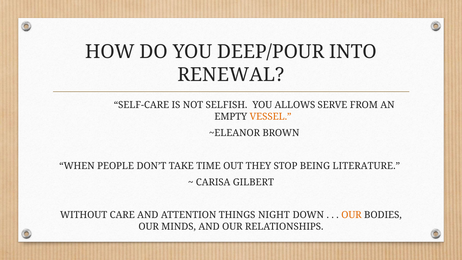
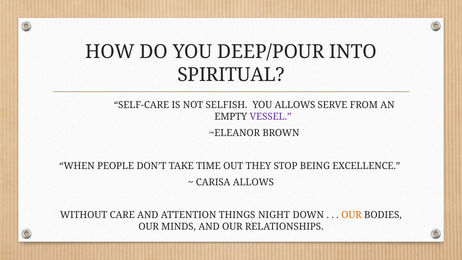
RENEWAL: RENEWAL -> SPIRITUAL (231, 75)
VESSEL colour: orange -> purple (271, 117)
LITERATURE: LITERATURE -> EXCELLENCE (366, 166)
CARISA GILBERT: GILBERT -> ALLOWS (253, 182)
